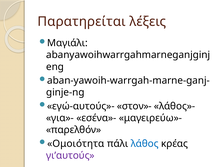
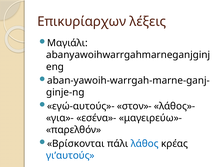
Παρατηρείται: Παρατηρείται -> Επικυρίαρχων (82, 22)
Ομοιότητα: Ομοιότητα -> Βρίσκονται (76, 144)
γι’αυτούς colour: purple -> blue (70, 156)
